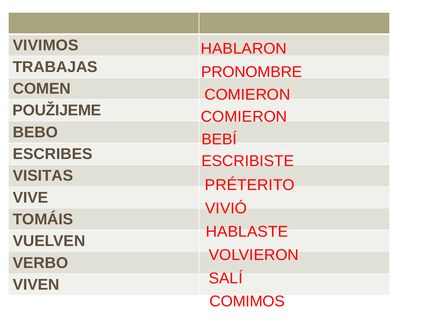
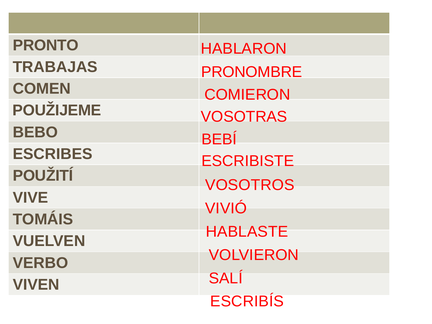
VIVIMOS: VIVIMOS -> PRONTO (46, 45)
COMIERON: COMIERON -> VOSOTRAS (244, 117)
VISITAS: VISITAS -> POUŽITÍ (43, 176)
PRÉTERITO: PRÉTERITO -> VOSOTROS (250, 185)
COMIMOS: COMIMOS -> ESCRIBÍS (247, 301)
